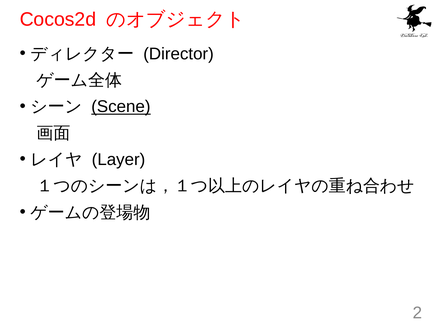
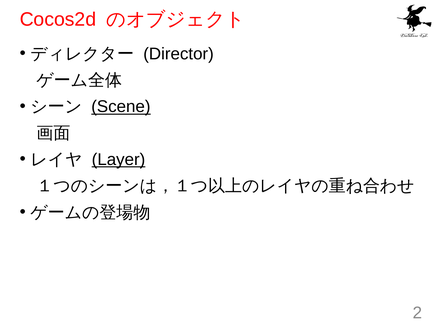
Layer underline: none -> present (119, 160)
